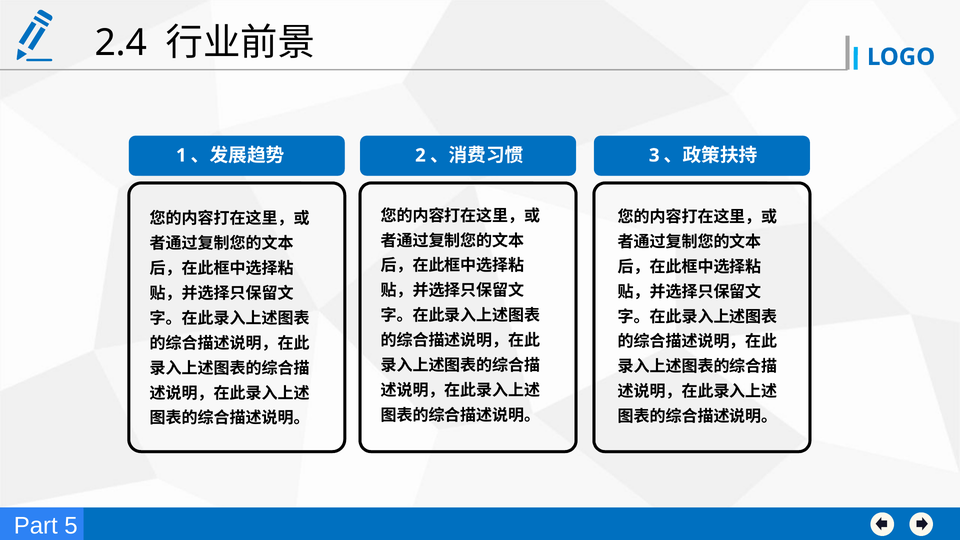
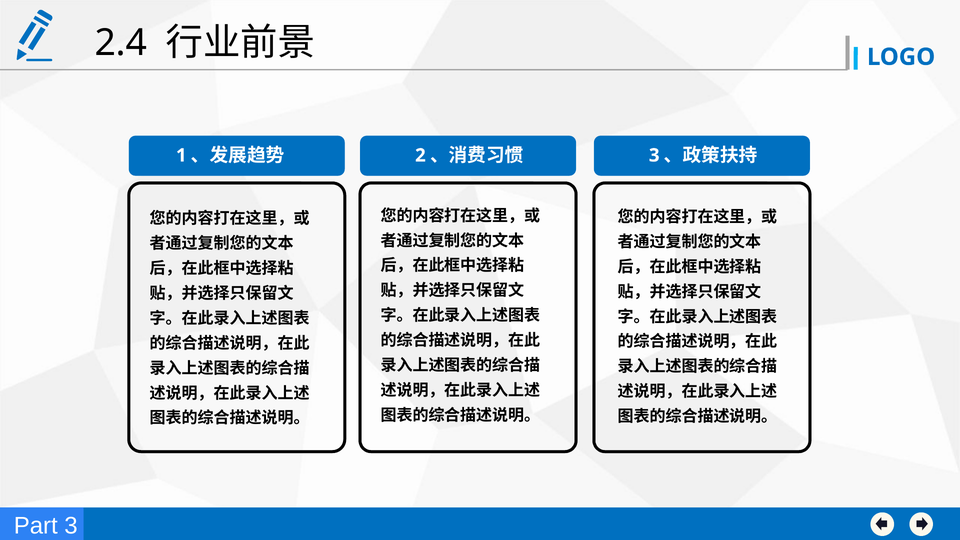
Part 5: 5 -> 3 (71, 526)
